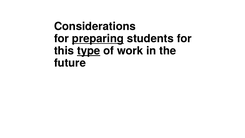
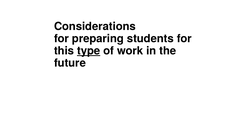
preparing underline: present -> none (98, 39)
